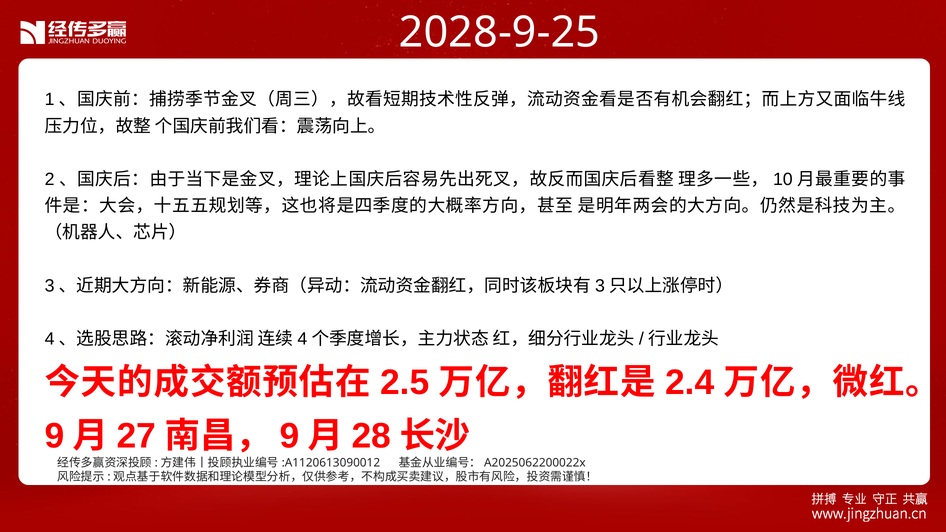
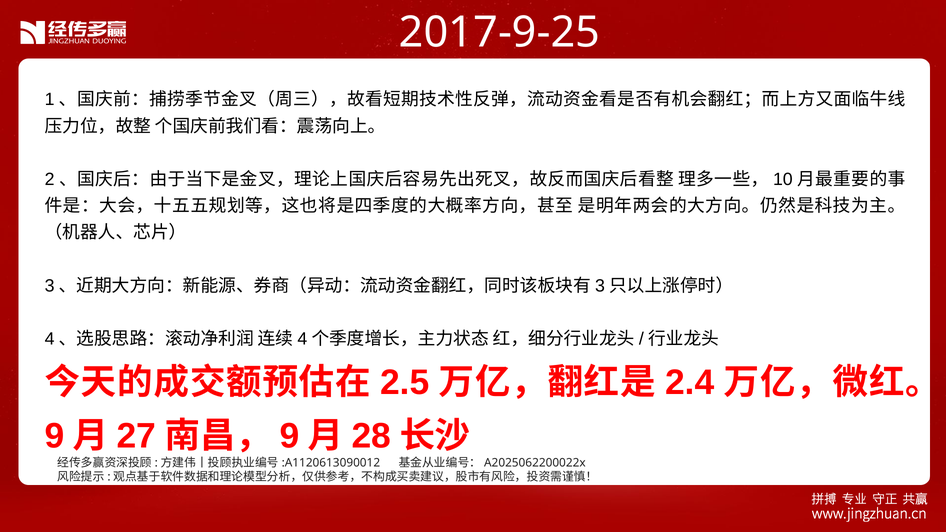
2028-9-25: 2028-9-25 -> 2017-9-25 (500, 33)
